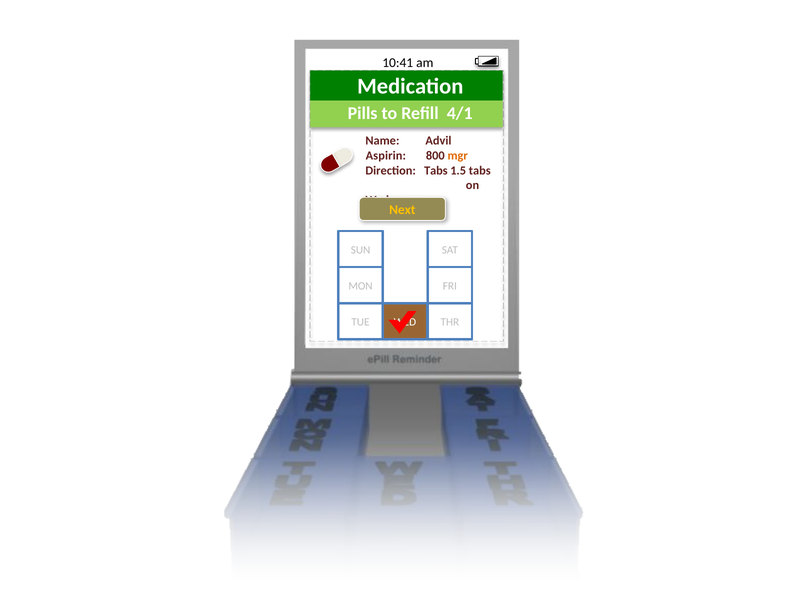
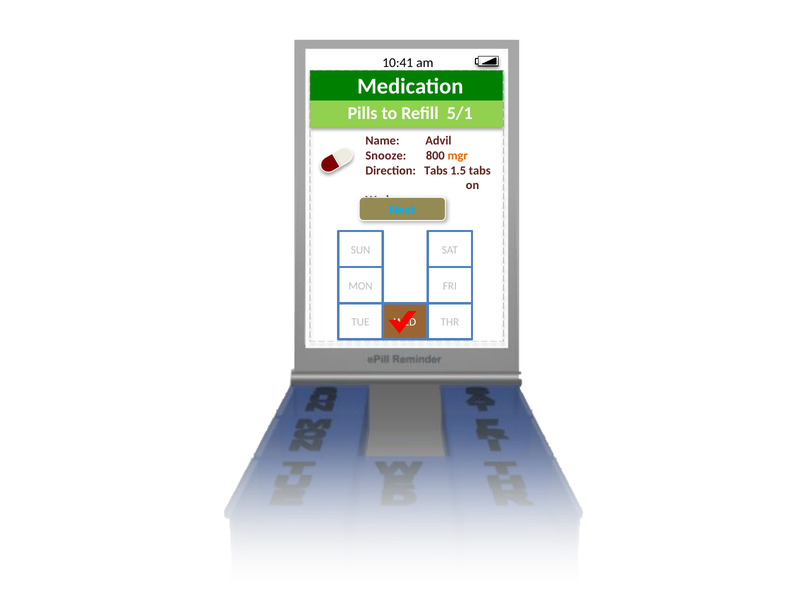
4/1: 4/1 -> 5/1 (460, 113)
Aspirin: Aspirin -> Snooze (386, 156)
Next colour: yellow -> light blue (402, 210)
